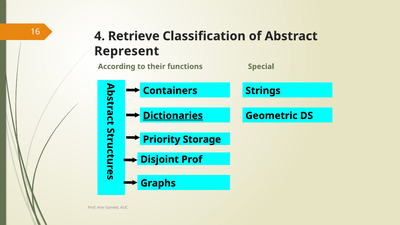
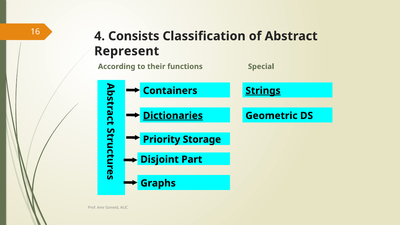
Retrieve: Retrieve -> Consists (134, 36)
Strings underline: none -> present (263, 91)
Disjoint Prof: Prof -> Part (192, 159)
